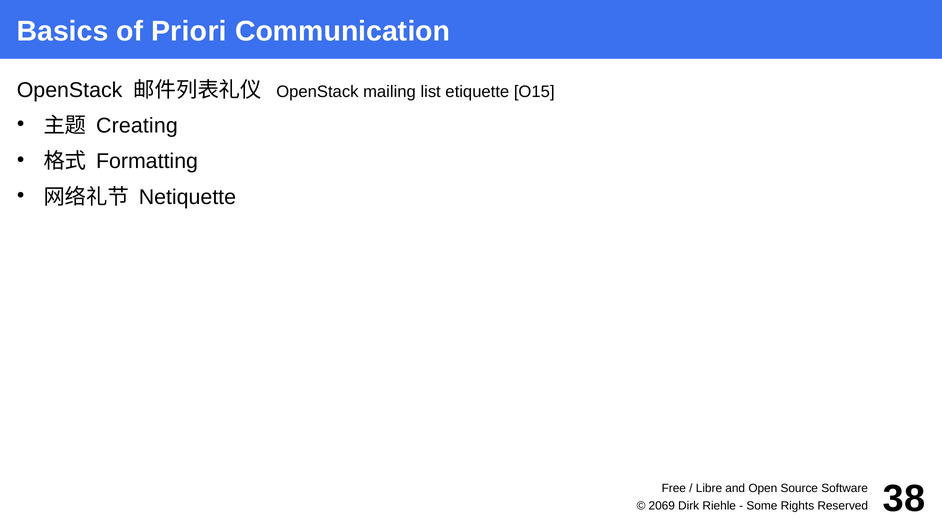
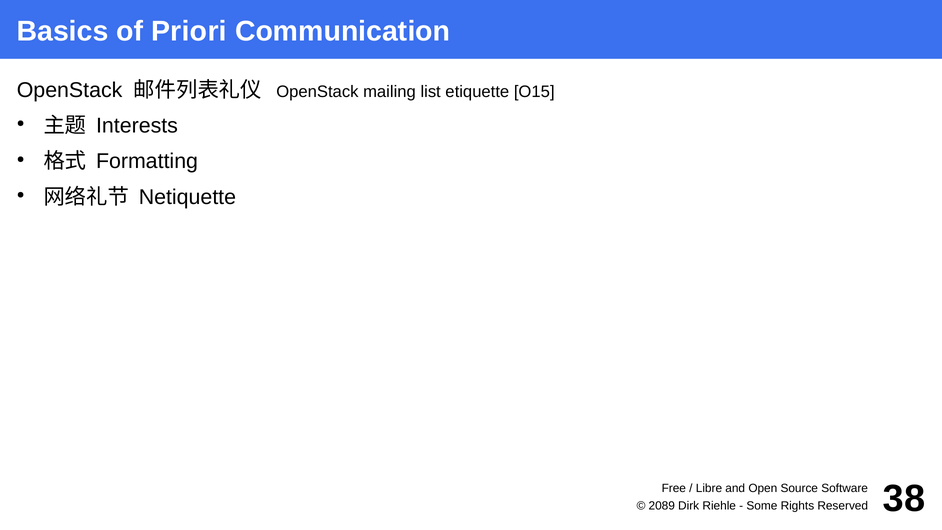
Creating: Creating -> Interests (137, 126)
2069: 2069 -> 2089 (662, 506)
